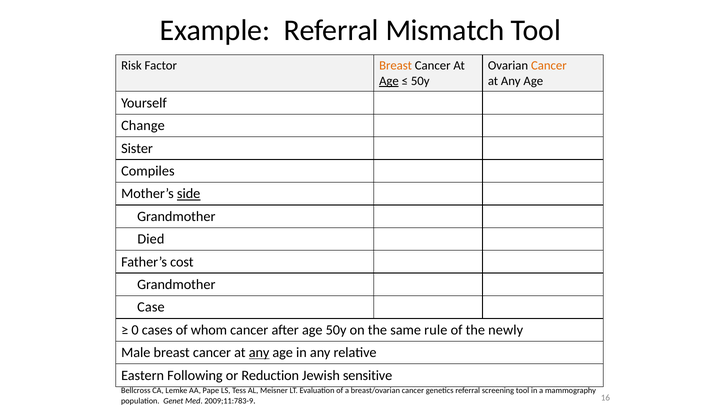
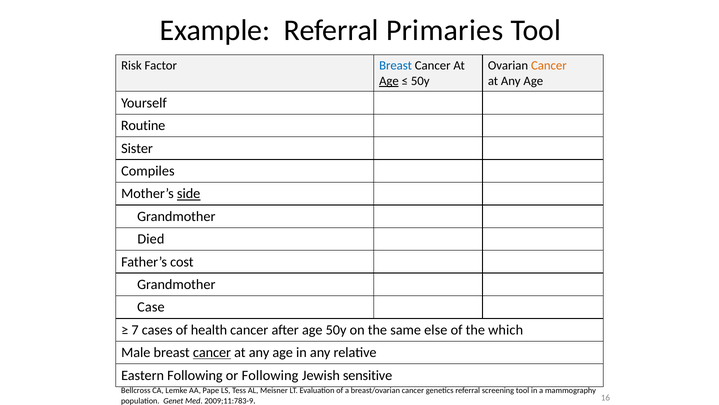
Mismatch: Mismatch -> Primaries (445, 31)
Breast colour: orange -> blue (396, 65)
Change: Change -> Routine (143, 125)
0: 0 -> 7 (135, 330)
whom: whom -> health (209, 330)
rule: rule -> else (436, 330)
newly: newly -> which (506, 330)
cancer underline: none -> present (212, 352)
any underline: present -> none (259, 352)
or Reduction: Reduction -> Following (270, 375)
